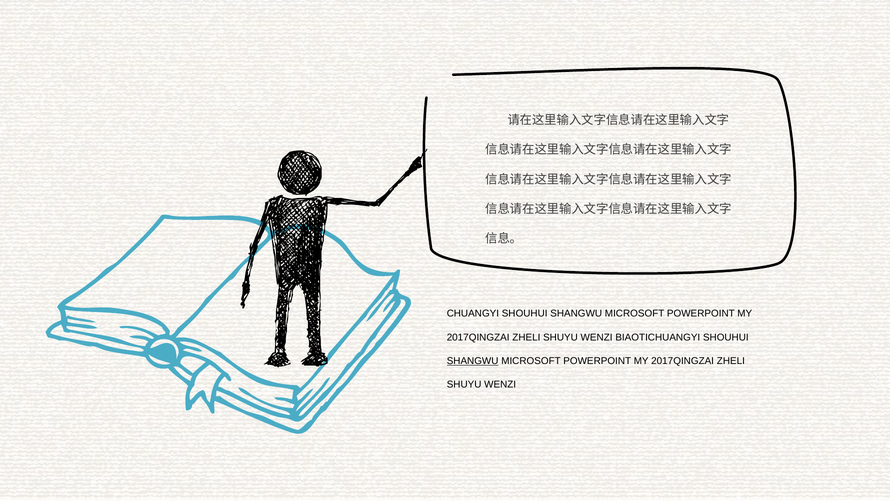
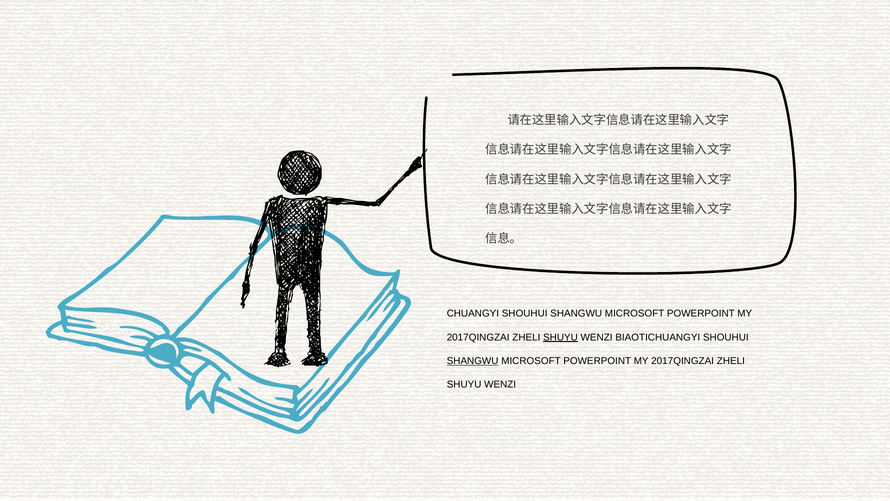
SHUYU underline: none -> present (560, 337)
